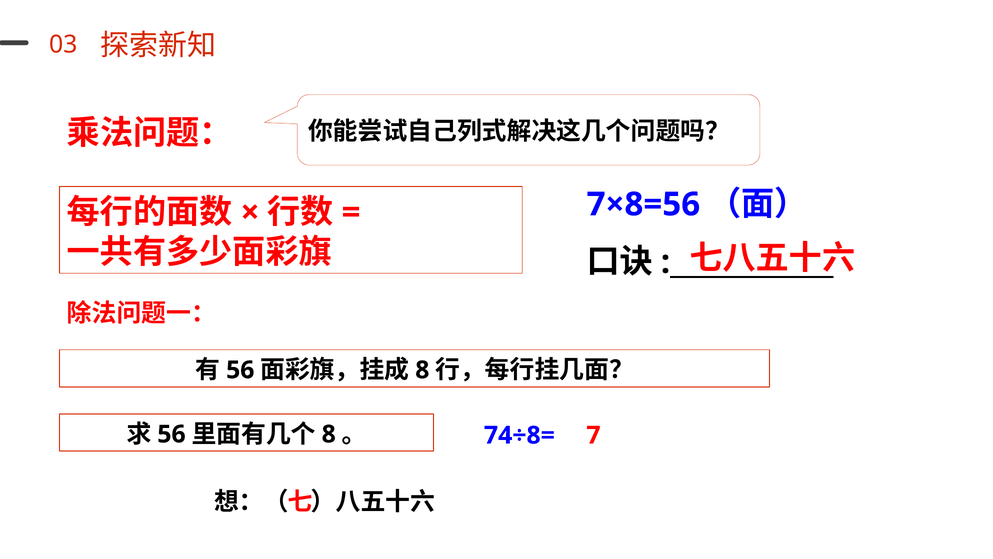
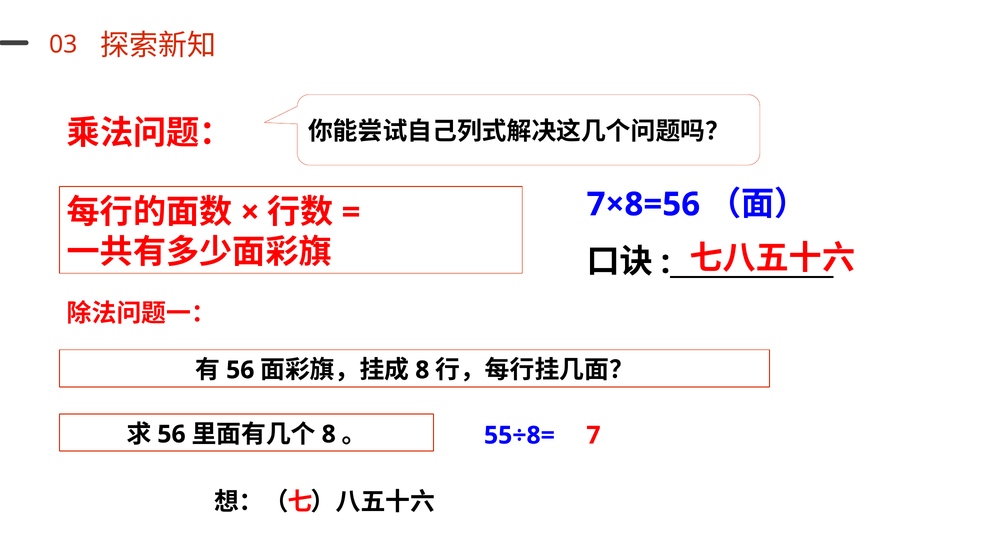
74÷8=: 74÷8= -> 55÷8= (519, 435)
